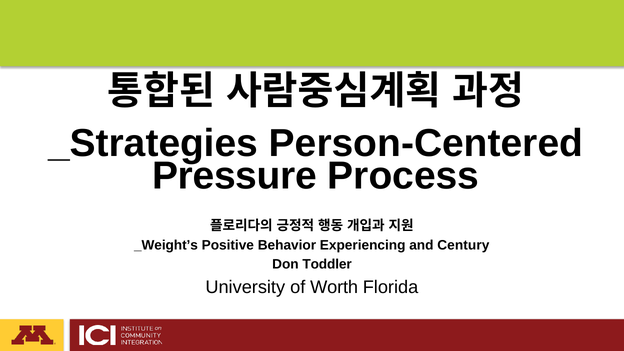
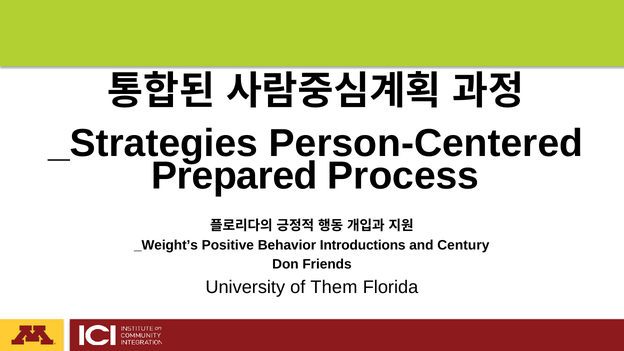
Pressure: Pressure -> Prepared (235, 176)
Experiencing: Experiencing -> Introductions (363, 245)
Toddler: Toddler -> Friends (327, 264)
Worth: Worth -> Them (334, 287)
